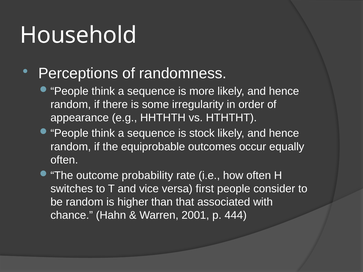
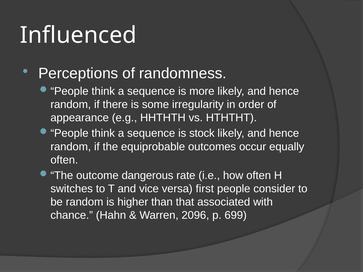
Household: Household -> Influenced (78, 35)
probability: probability -> dangerous (148, 176)
2001: 2001 -> 2096 (195, 215)
444: 444 -> 699 (236, 215)
